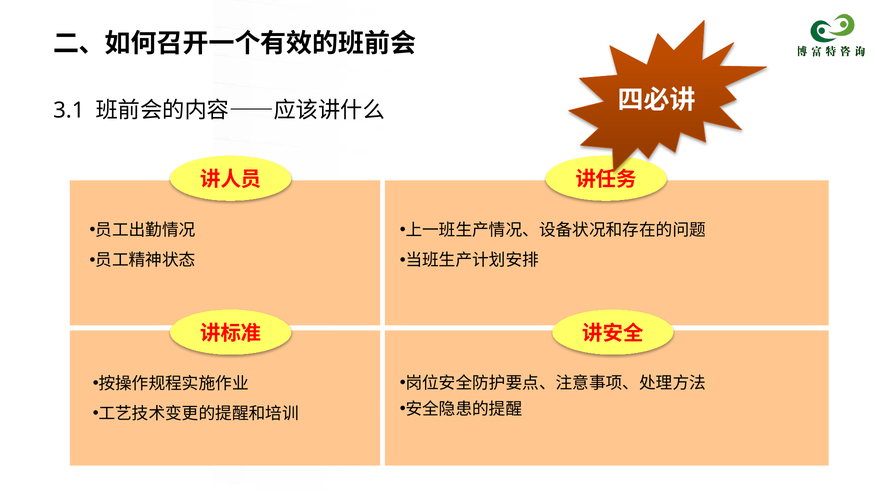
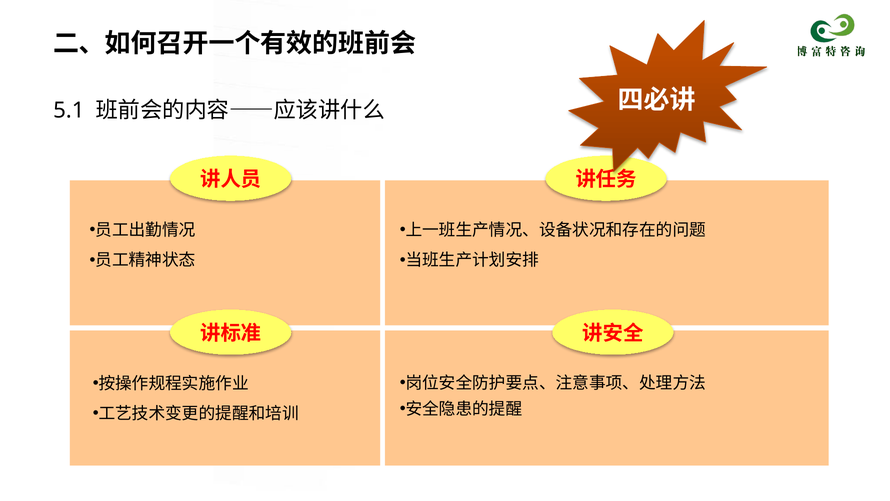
3.1: 3.1 -> 5.1 (69, 111)
